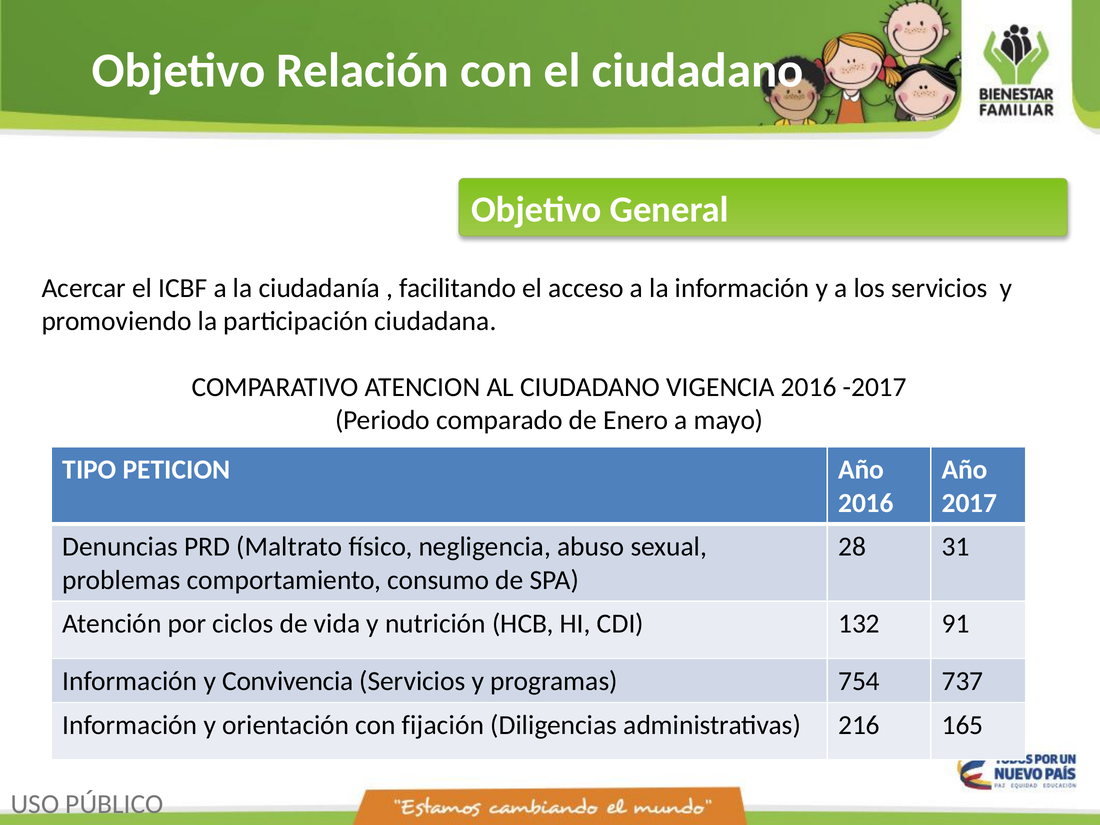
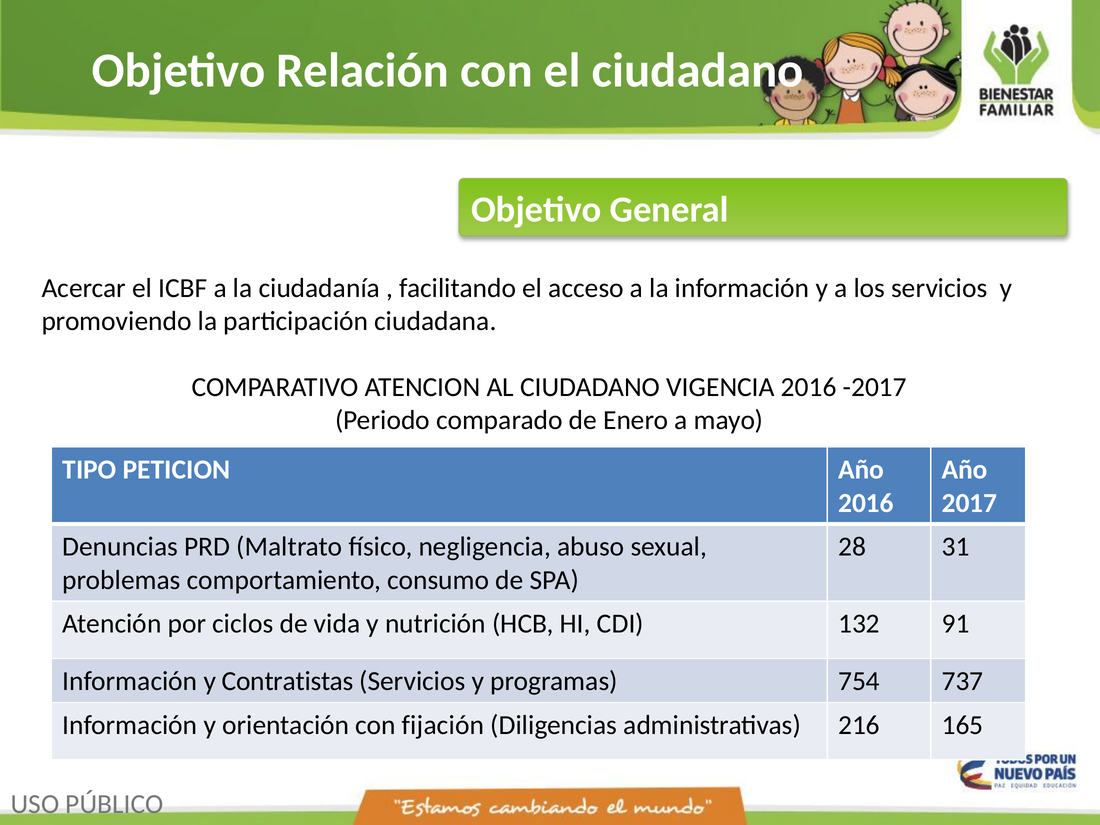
Convivencia: Convivencia -> Contratistas (288, 681)
